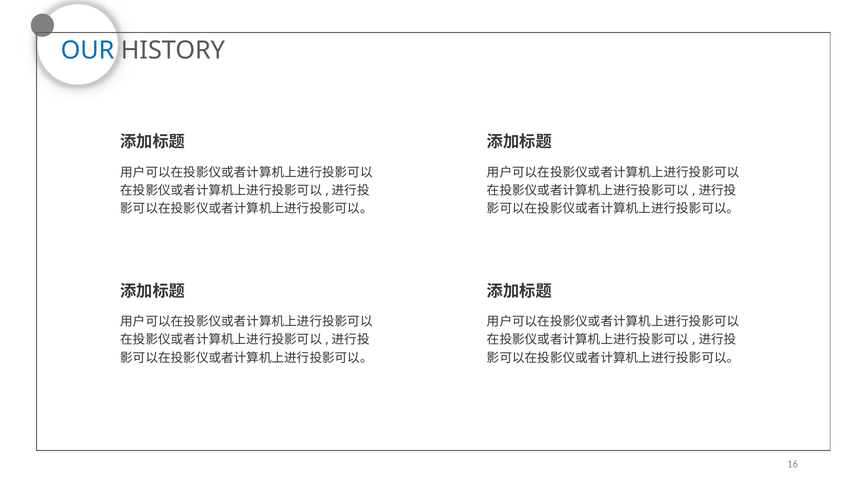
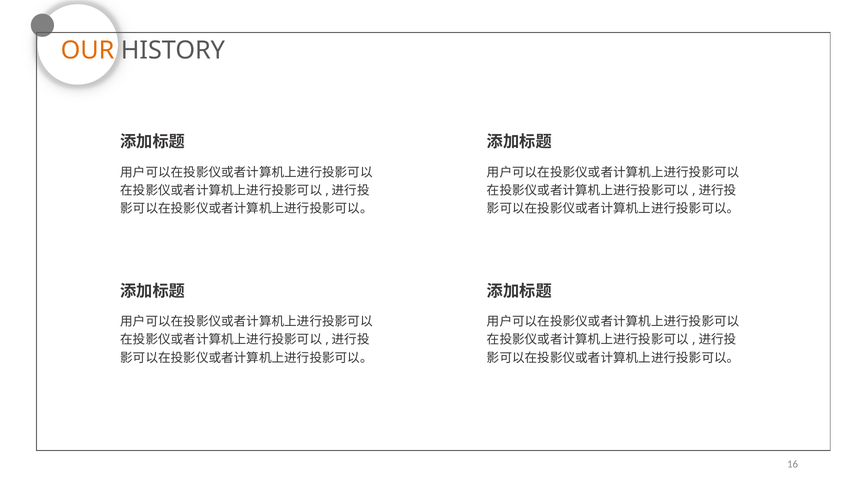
OUR colour: blue -> orange (88, 51)
